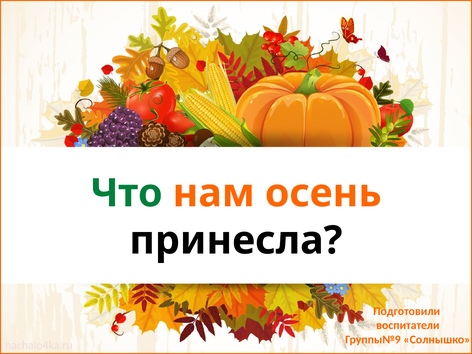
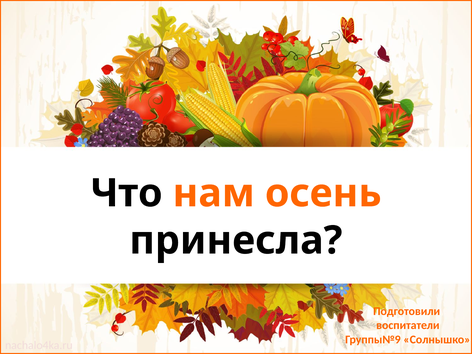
Что colour: green -> black (126, 193)
